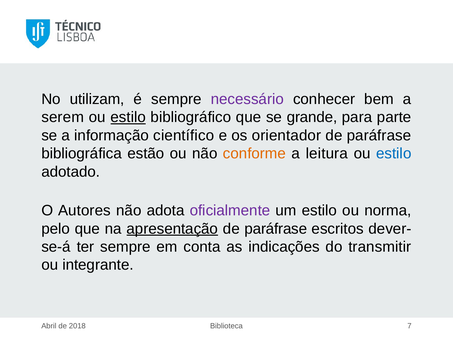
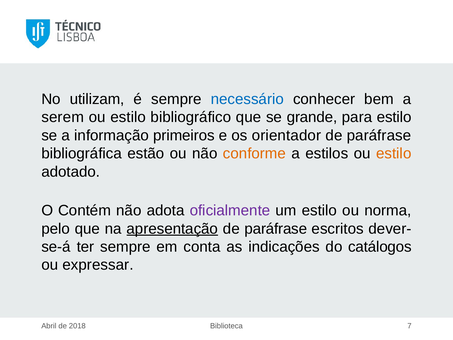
necessário colour: purple -> blue (247, 99)
estilo underline: present -> none (128, 117)
para parte: parte -> estilo (394, 117)
científico: científico -> primeiros (184, 135)
leitura: leitura -> estilos (327, 153)
estilo colour: blue -> orange (394, 153)
Autores: Autores -> Contém (85, 210)
transmitir: transmitir -> catálogos (380, 247)
integrante: integrante -> expressar (98, 265)
